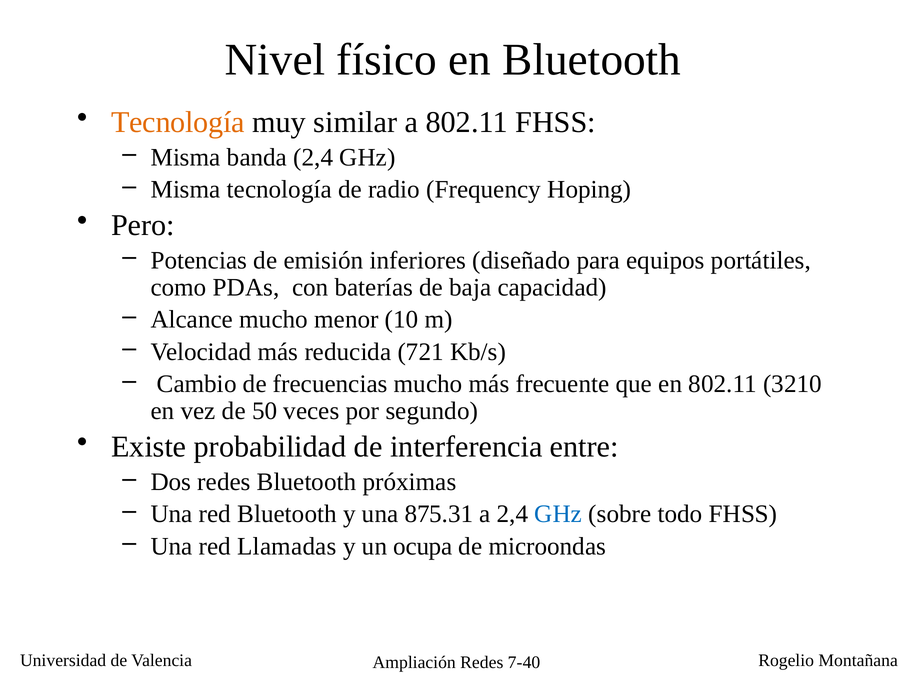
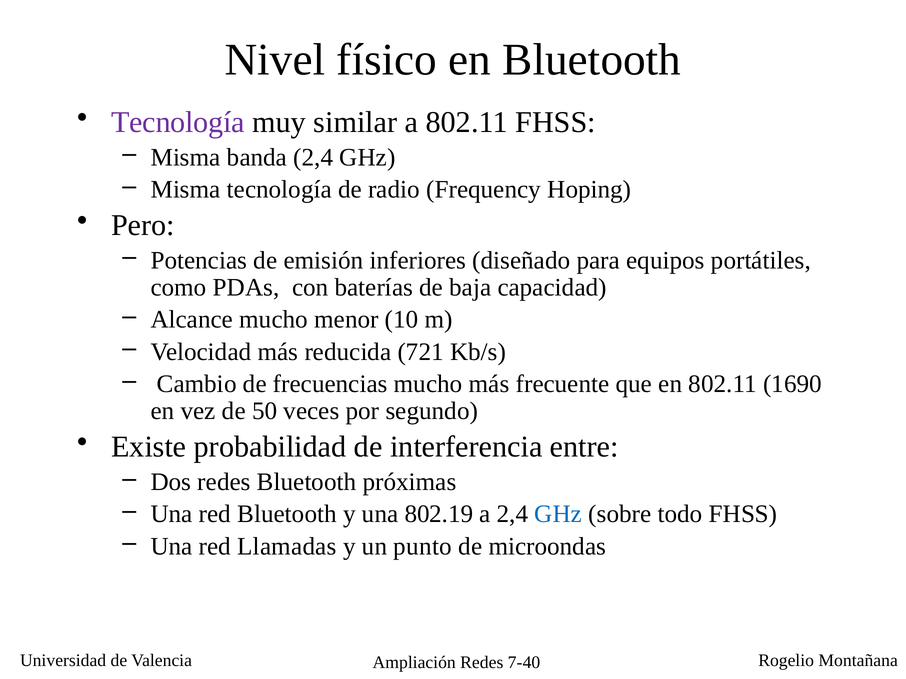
Tecnología colour: orange -> purple (178, 122)
3210: 3210 -> 1690 (792, 384)
875.31: 875.31 -> 802.19 (439, 514)
ocupa: ocupa -> punto (423, 547)
